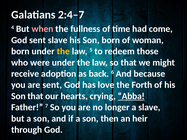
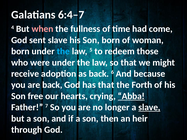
2:4–7: 2:4–7 -> 6:4–7 (71, 15)
the colour: yellow -> light blue (63, 51)
are sent: sent -> back (52, 85)
has love: love -> that (106, 85)
Son that: that -> free (35, 96)
slave underline: none -> present (149, 107)
